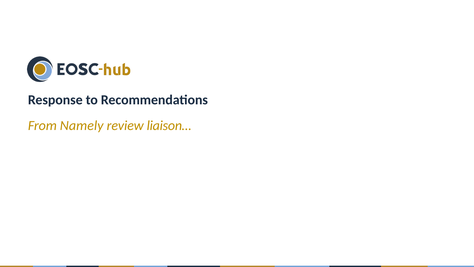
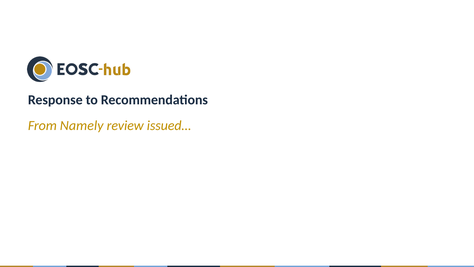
liaison…: liaison… -> issued… (169, 125)
